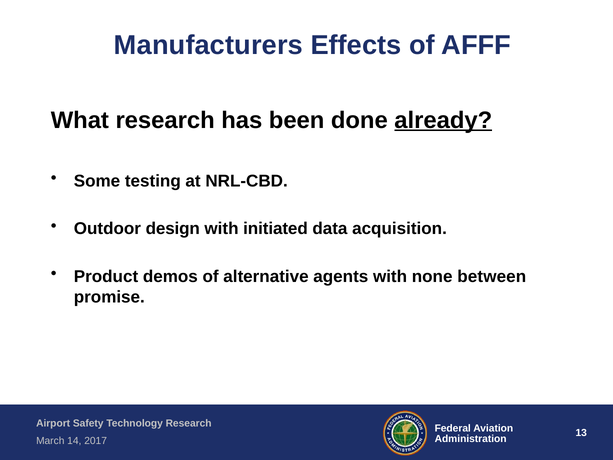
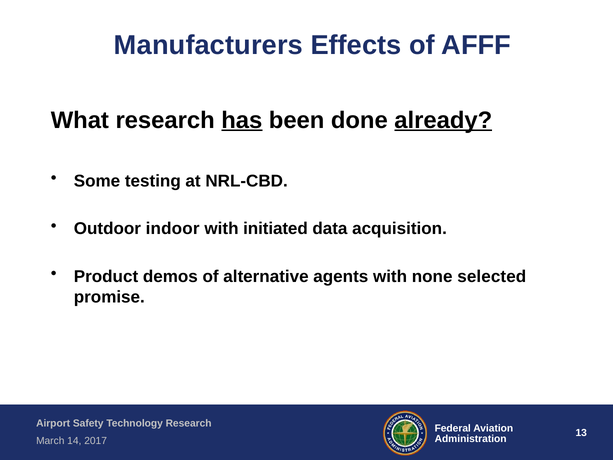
has underline: none -> present (242, 120)
design: design -> indoor (173, 229)
between: between -> selected (492, 276)
